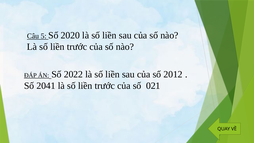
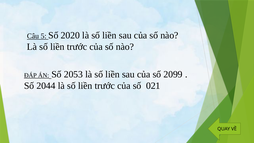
2022: 2022 -> 2053 (73, 74)
2012: 2012 -> 2099 (173, 74)
2041: 2041 -> 2044 (46, 86)
